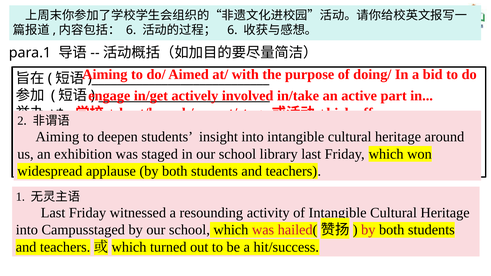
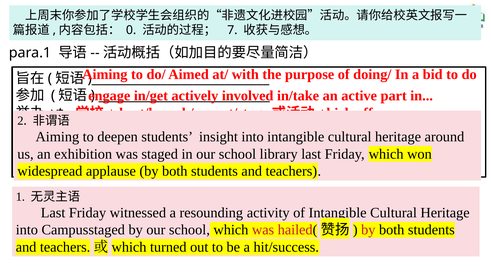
6: 6 -> 0 (131, 30)
6: 6 -> 7 (232, 30)
